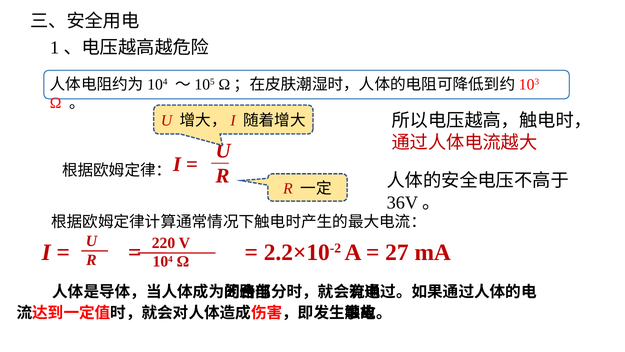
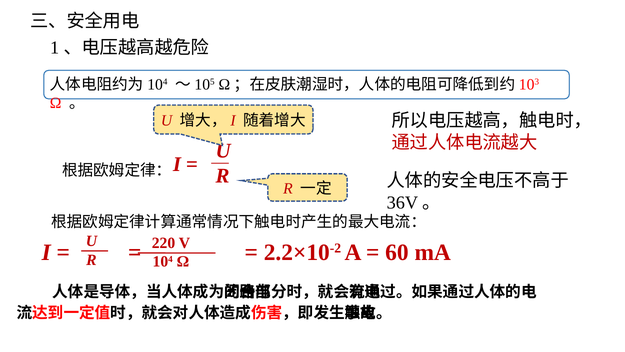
27: 27 -> 60 (397, 252)
